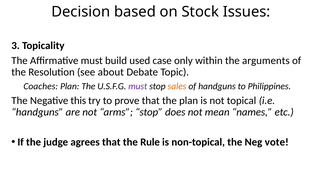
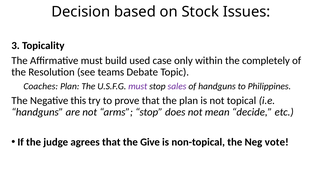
arguments: arguments -> completely (266, 61)
about: about -> teams (111, 72)
sales colour: orange -> purple (177, 86)
names: names -> decide (252, 112)
Rule: Rule -> Give (150, 142)
